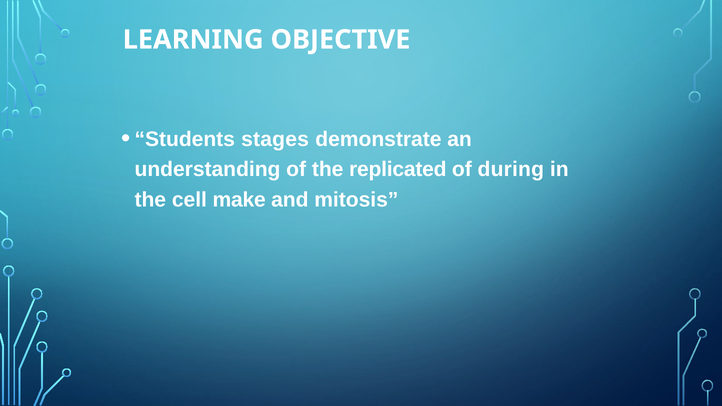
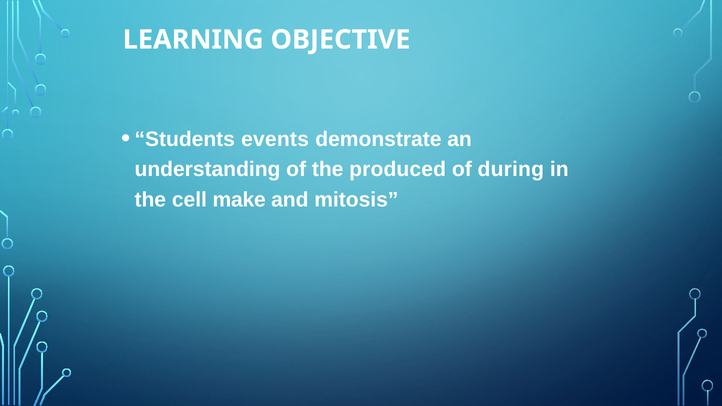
stages: stages -> events (275, 139)
replicated: replicated -> produced (398, 169)
